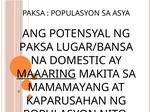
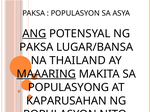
ANG underline: none -> present (34, 34)
DOMESTIC: DOMESTIC -> THAILAND (78, 61)
MAMAMAYANG: MAMAMAYANG -> POPULASYONG (68, 88)
